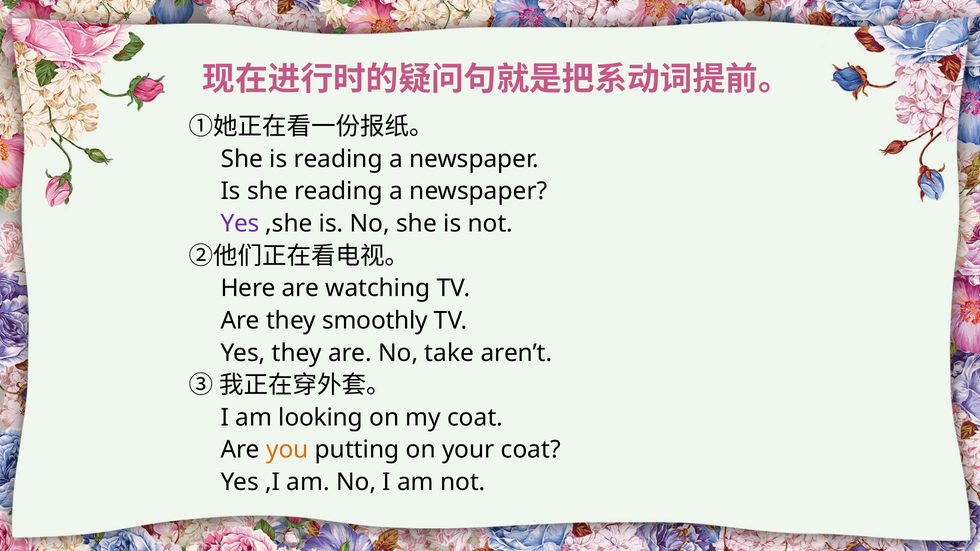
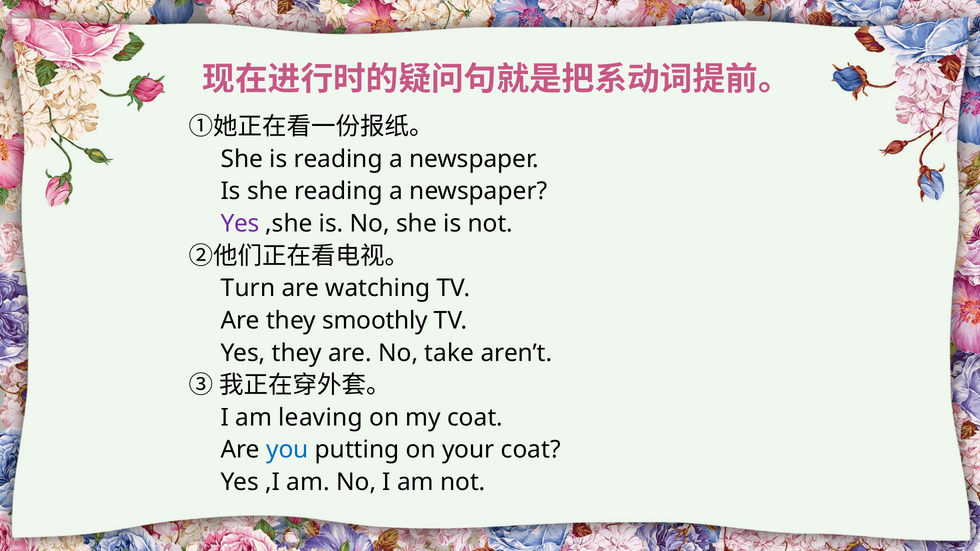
Here: Here -> Turn (248, 288)
looking: looking -> leaving (321, 418)
you colour: orange -> blue (287, 450)
